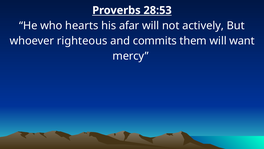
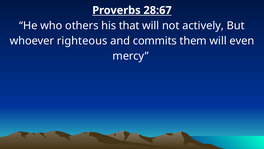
28:53: 28:53 -> 28:67 (158, 10)
hearts: hearts -> others (82, 25)
afar: afar -> that (129, 25)
want: want -> even (242, 41)
